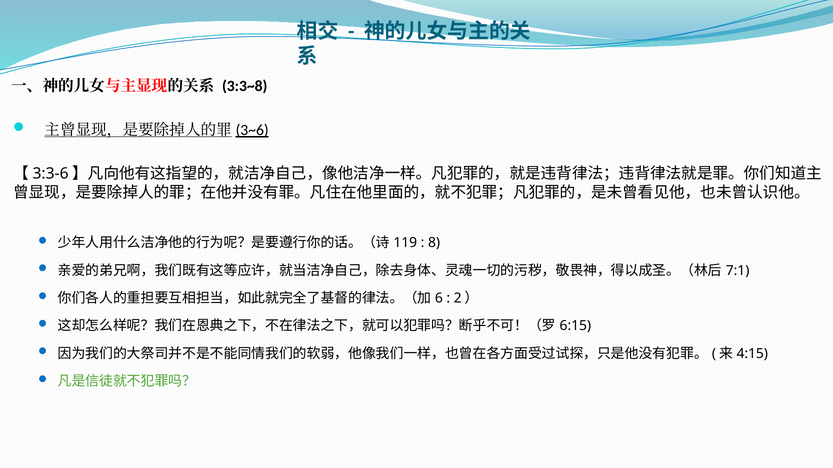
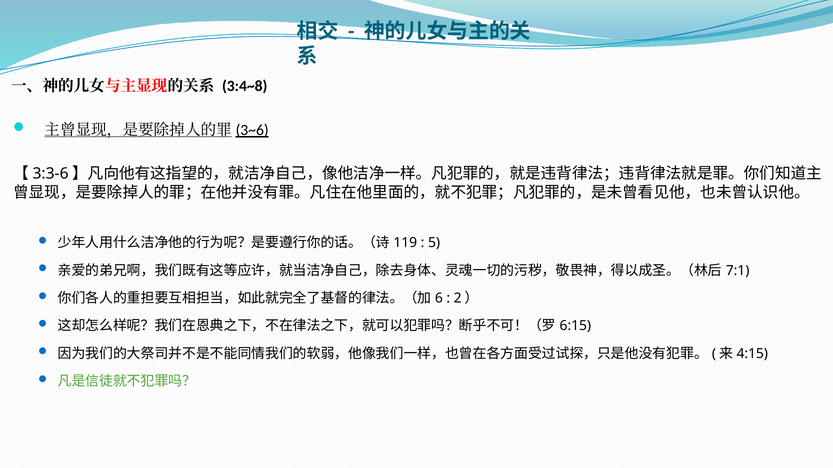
3:3~8: 3:3~8 -> 3:4~8 (245, 86)
8: 8 -> 5 (434, 243)
